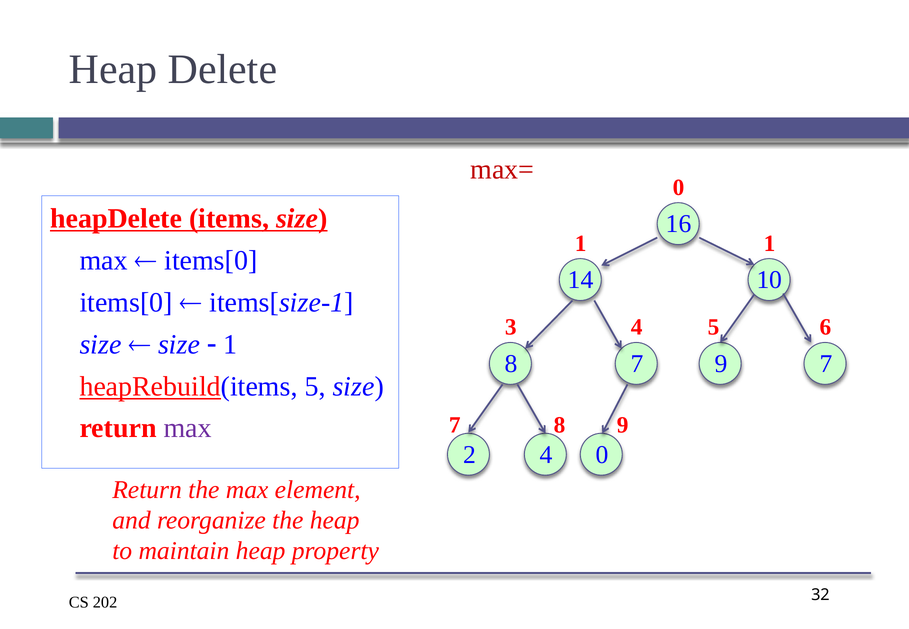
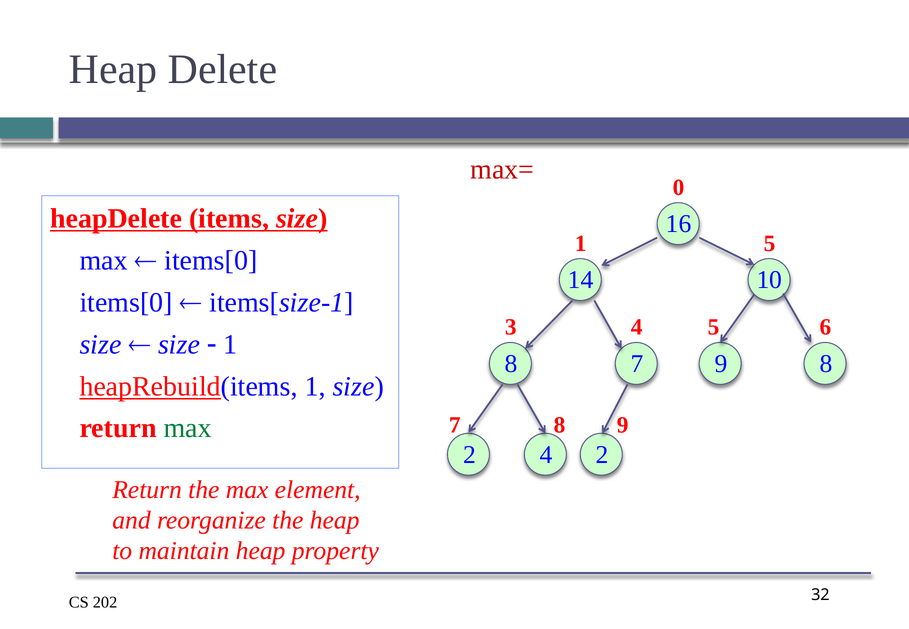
1 1: 1 -> 5 (769, 243)
9 7: 7 -> 8 (826, 364)
heapRebuild(items 5: 5 -> 1 (315, 386)
max colour: purple -> green (188, 428)
4 0: 0 -> 2 (602, 455)
